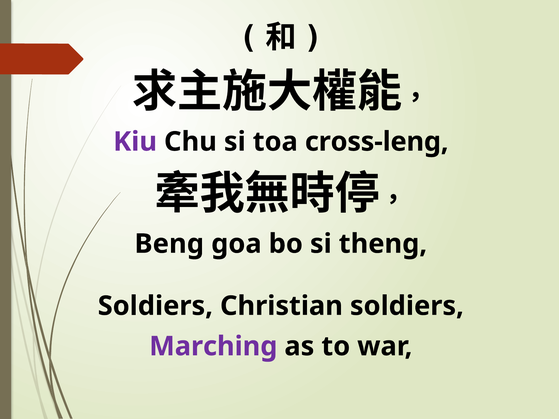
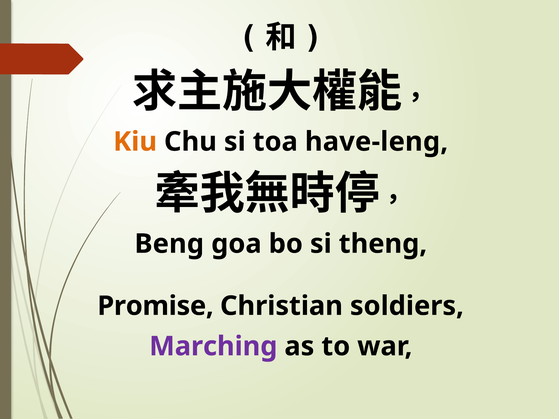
Kiu colour: purple -> orange (135, 142)
cross-leng: cross-leng -> have-leng (376, 142)
Soldiers: Soldiers -> Promise (155, 306)
